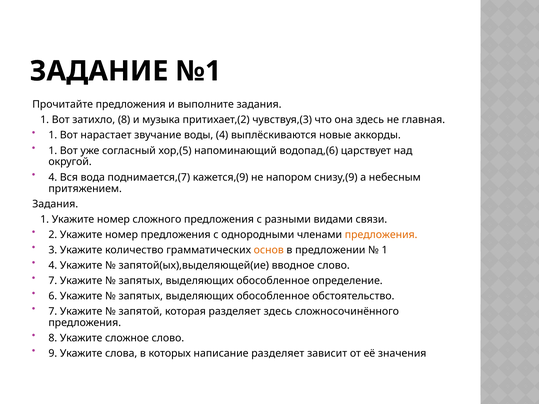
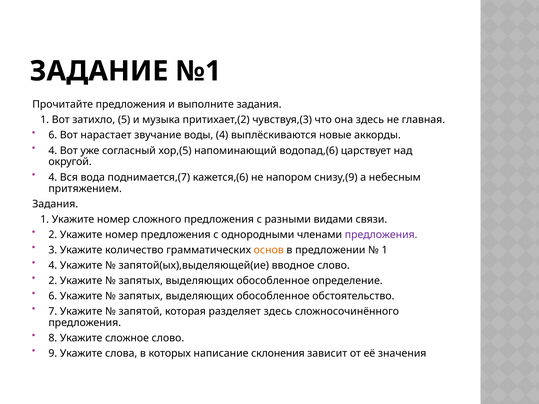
затихло 8: 8 -> 5 (124, 120)
1: 1 -> 6 (53, 135)
1: 1 -> 4 (53, 151)
кажется,(9: кажется,(9 -> кажется,(6 (221, 177)
предложения colour: orange -> purple (381, 235)
7: 7 -> 2 (53, 281)
написание разделяет: разделяет -> склонения (278, 354)
